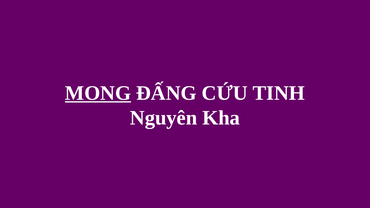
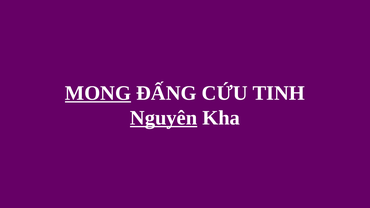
Nguyên underline: none -> present (164, 118)
